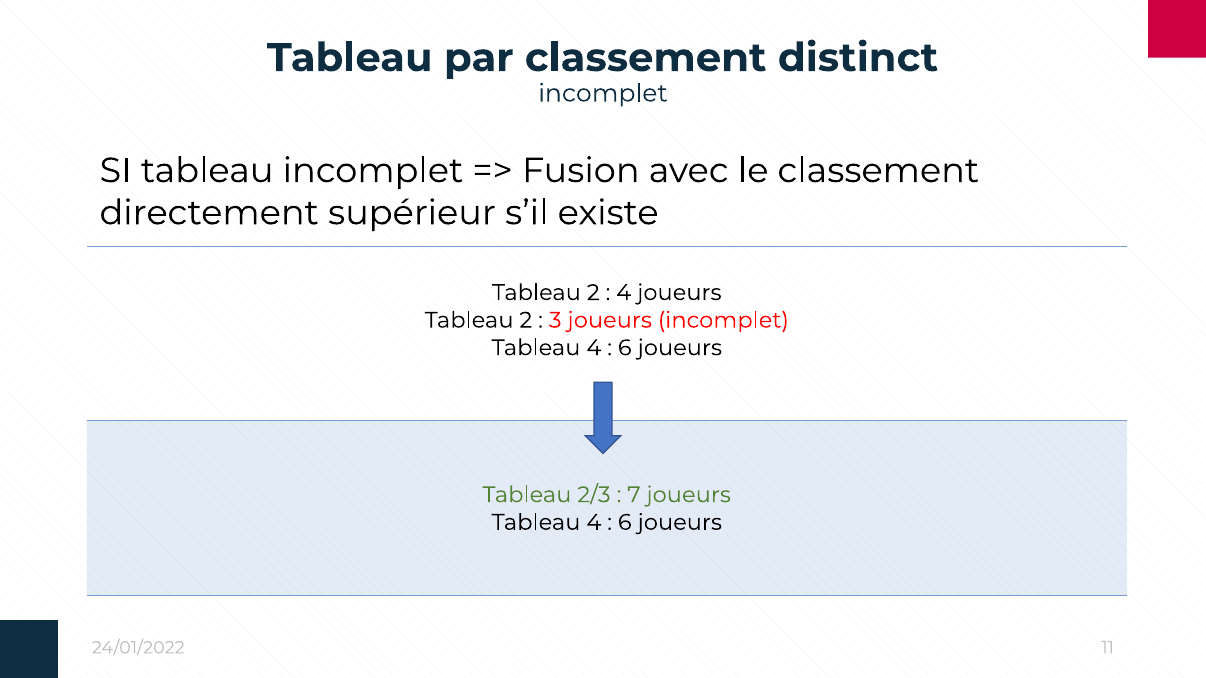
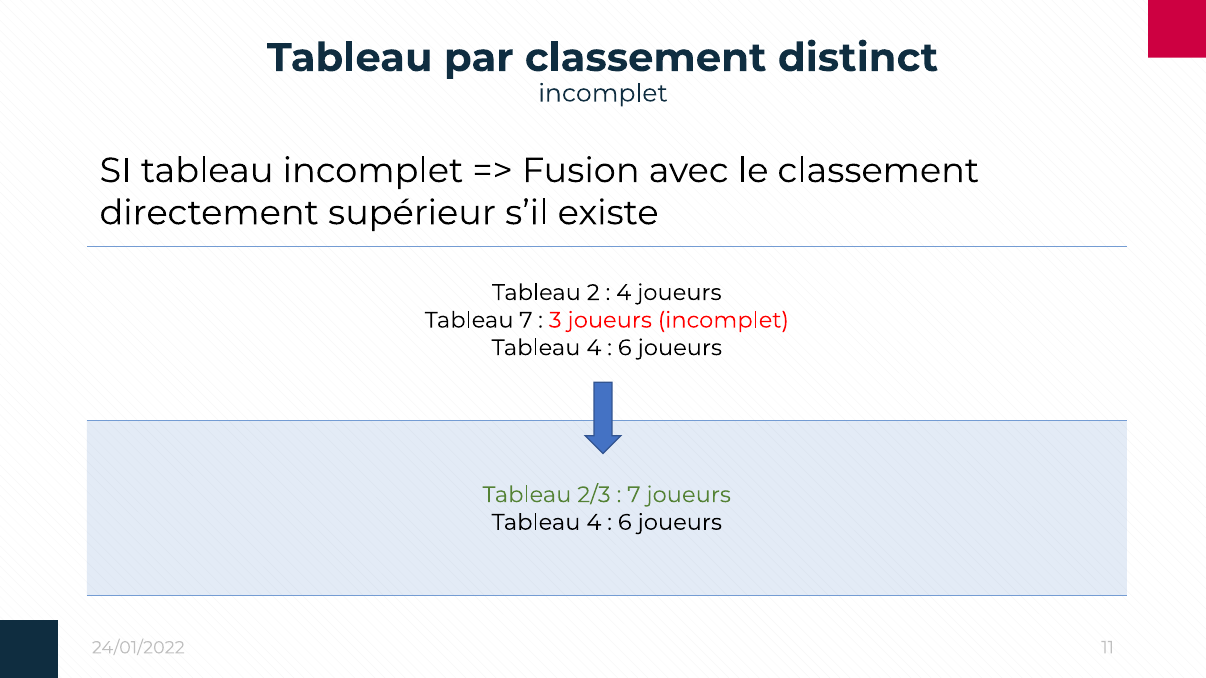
2: 2 -> 7 (526, 320)
